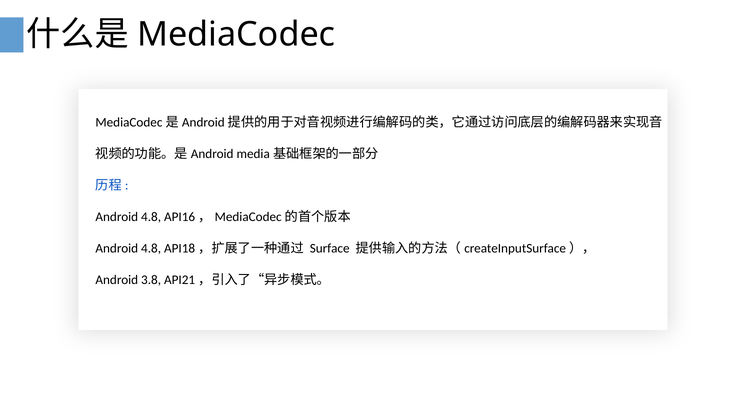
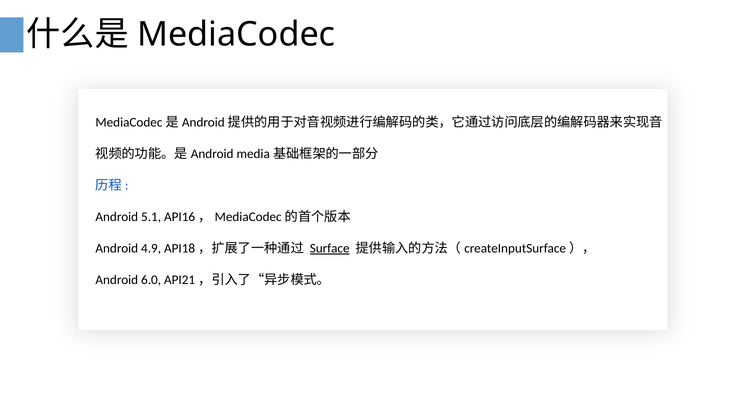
4.8: 4.8 -> 5.1 (151, 217)
4.8: 4.8 -> 4.9 (151, 249)
Surface underline: none -> present (330, 249)
3.8: 3.8 -> 6.0 (151, 280)
